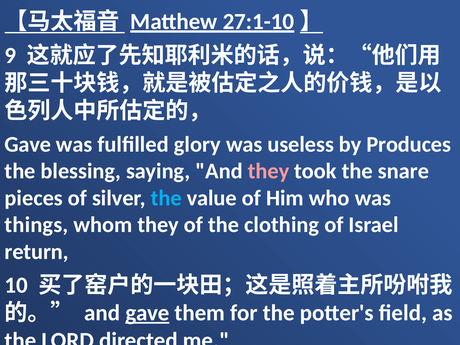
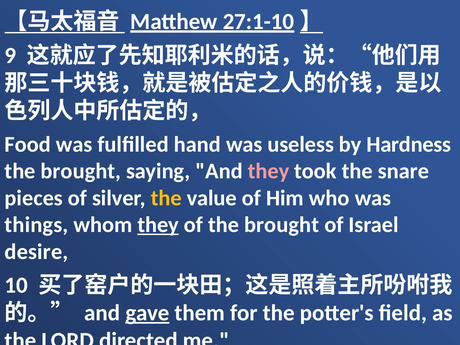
Gave: Gave -> Food (28, 144)
glory: glory -> hand (197, 144)
Produces: Produces -> Hardness (409, 144)
blessing: blessing -> brought (81, 171)
the colour: light blue -> yellow (166, 198)
they underline: none -> present (158, 225)
of the clothing: clothing -> brought (282, 225)
return: return -> desire (36, 252)
